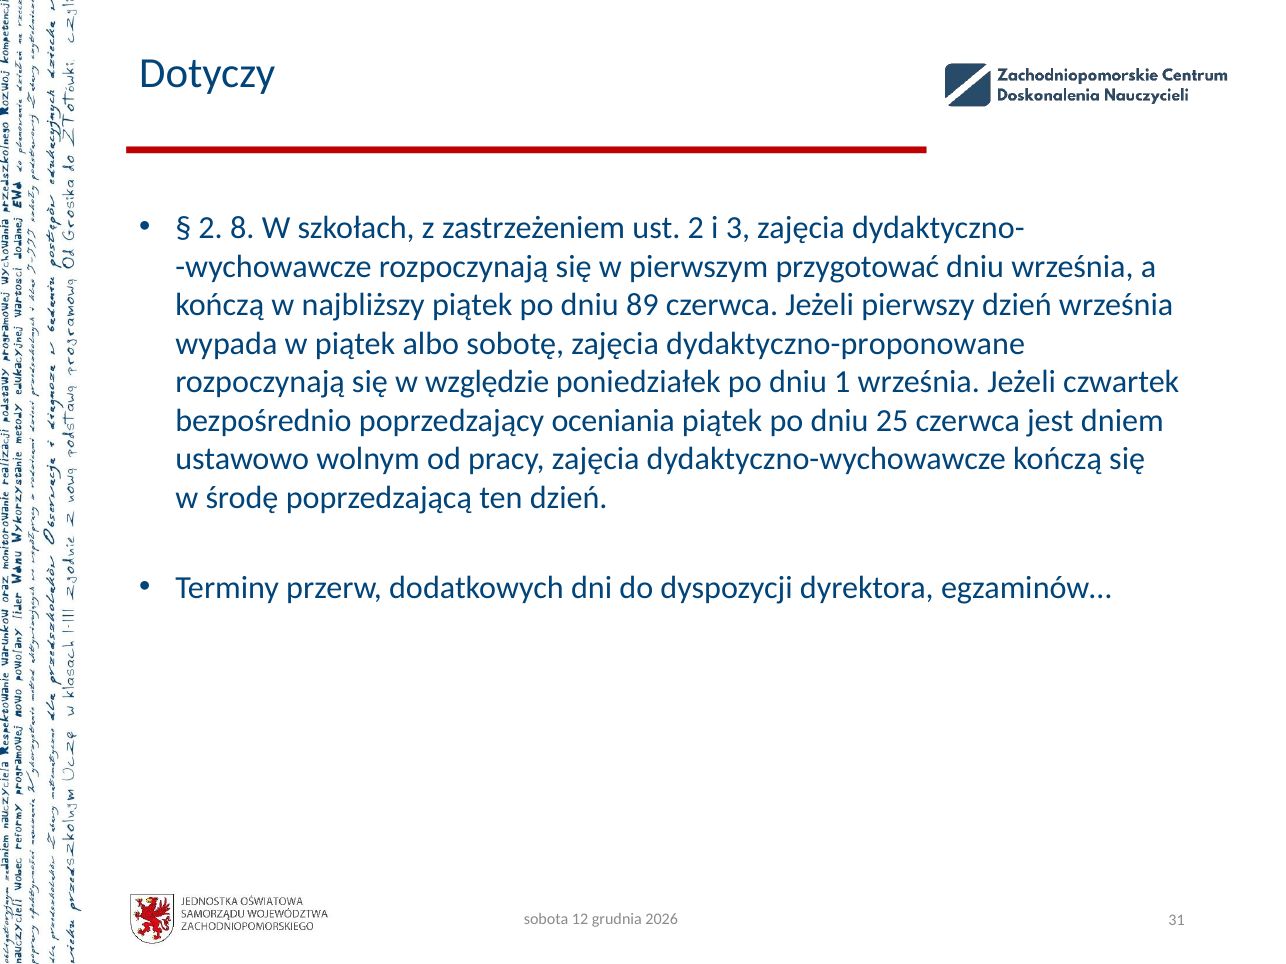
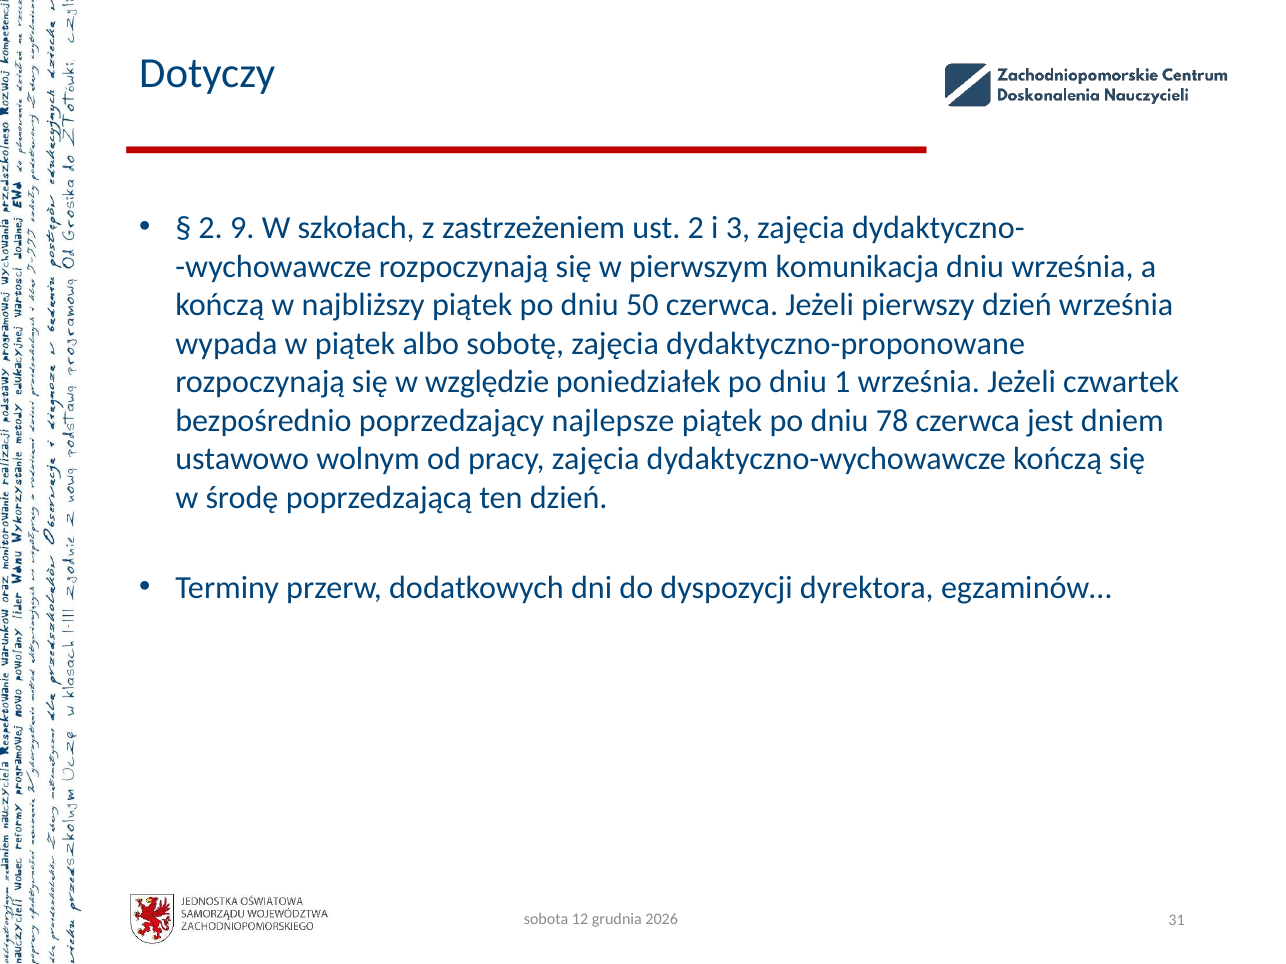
8: 8 -> 9 (242, 228)
przygotować: przygotować -> komunikacja (857, 267)
89: 89 -> 50 (642, 305)
oceniania: oceniania -> najlepsze (613, 421)
25: 25 -> 78 (892, 421)
